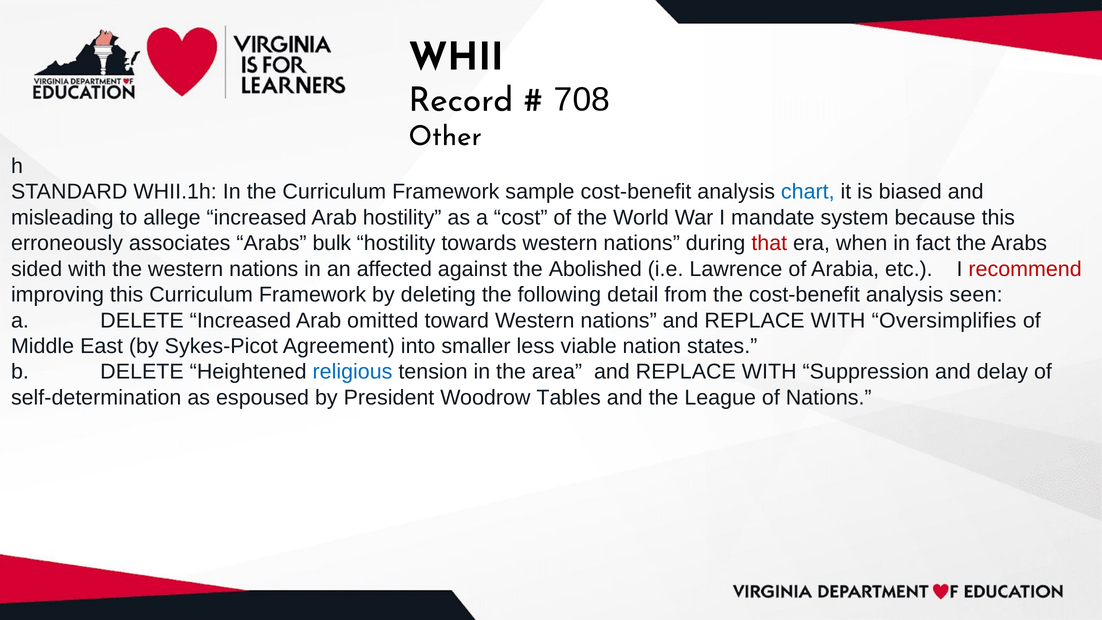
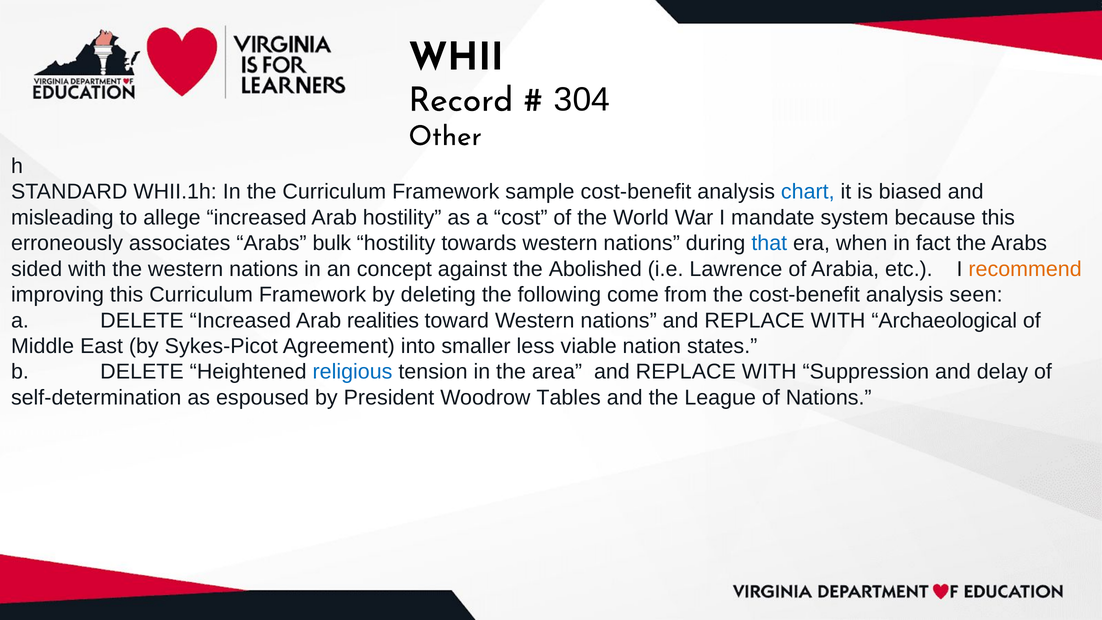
708: 708 -> 304 (582, 100)
that colour: red -> blue (769, 243)
affected: affected -> concept (394, 269)
recommend colour: red -> orange (1025, 269)
detail: detail -> come (633, 295)
omitted: omitted -> realities (383, 320)
Oversimplifies: Oversimplifies -> Archaeological (944, 320)
